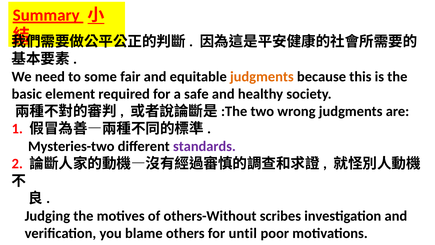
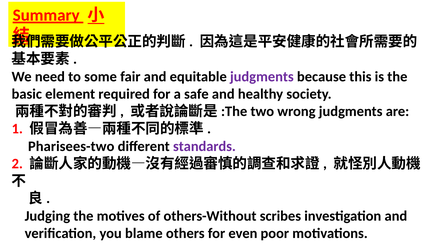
judgments colour: orange -> purple (262, 76)
Mysteries-two: Mysteries-two -> Pharisees-two (71, 146)
until: until -> even (243, 233)
